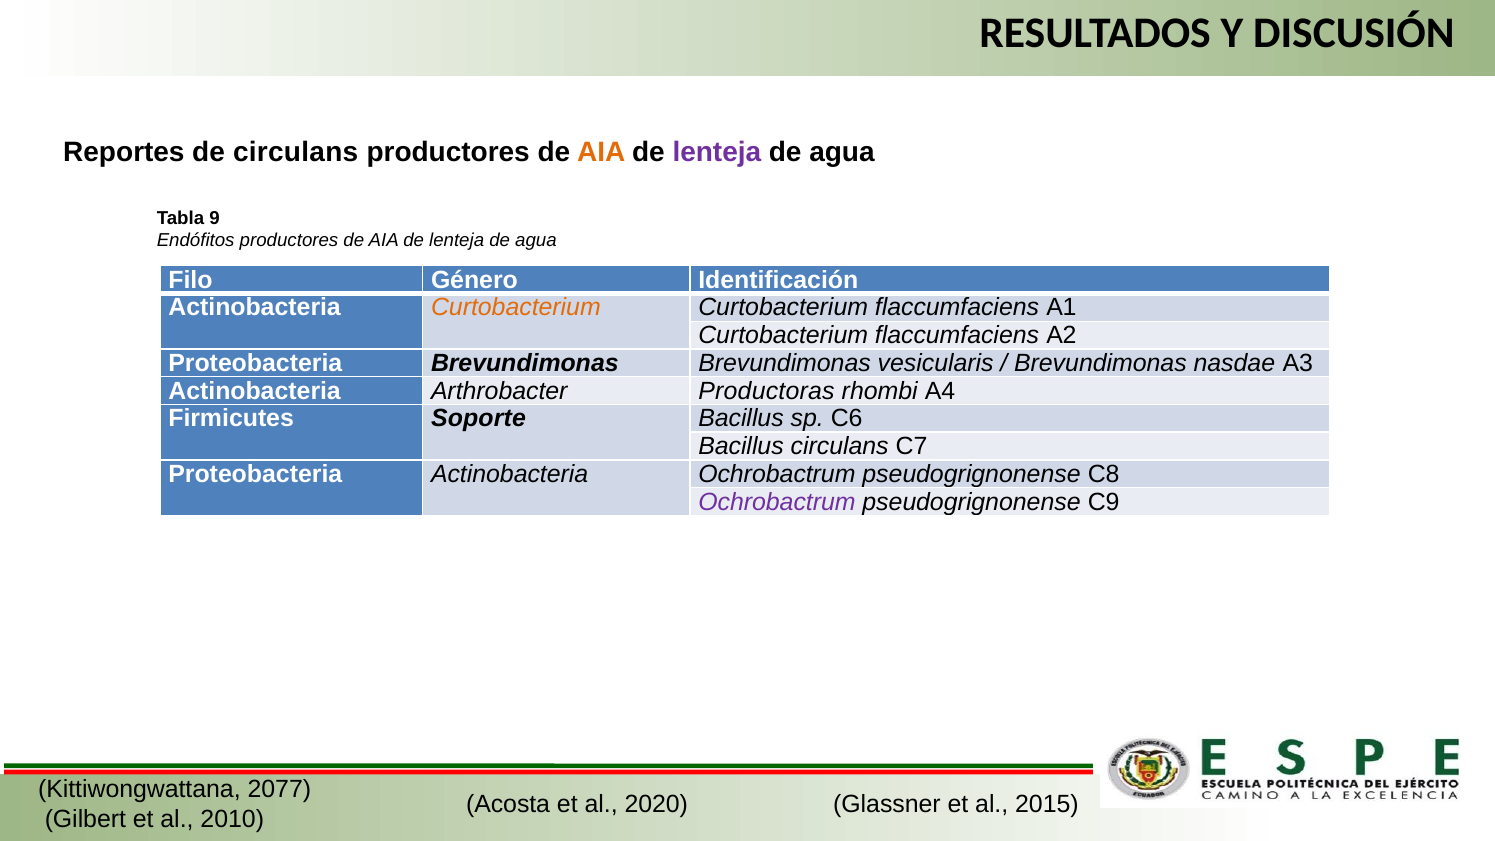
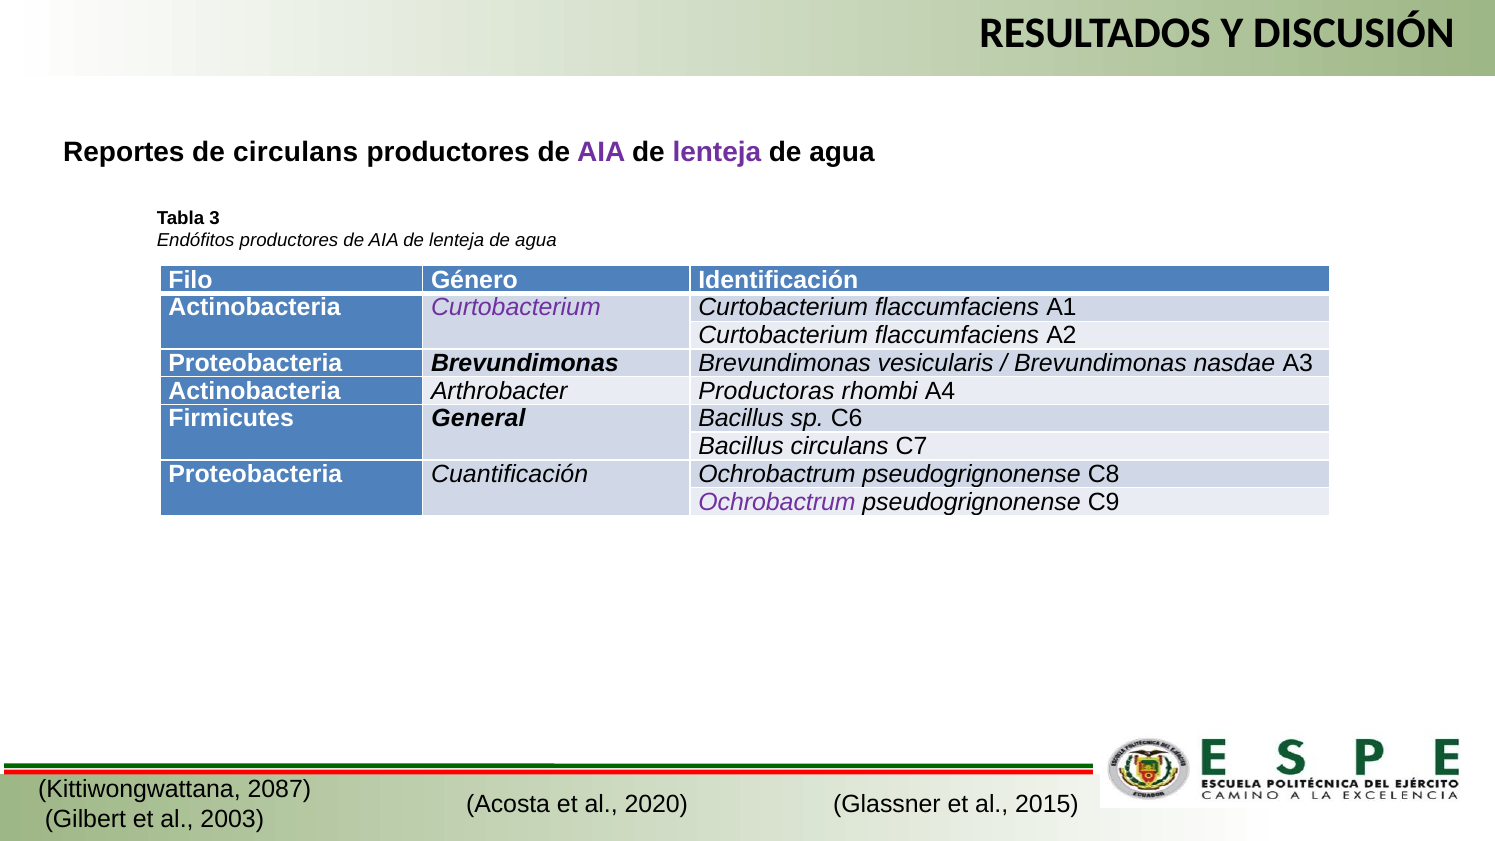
AIA colour: orange -> purple (601, 152)
9: 9 -> 3 (215, 218)
Curtobacterium colour: orange -> purple (516, 308)
Soporte: Soporte -> General (478, 419)
Proteobacteria Actinobacteria: Actinobacteria -> Cuantificación (510, 474)
2077: 2077 -> 2087 (279, 789)
2010: 2010 -> 2003 (232, 819)
